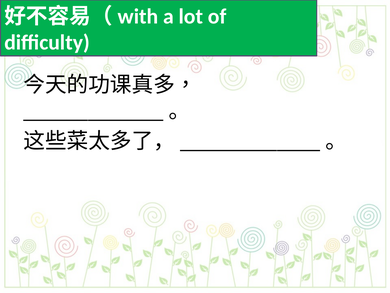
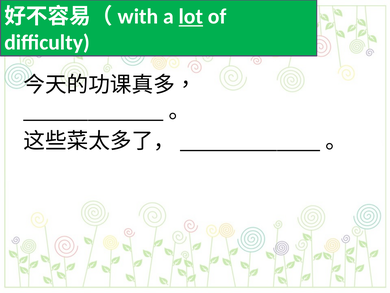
lot underline: none -> present (191, 16)
